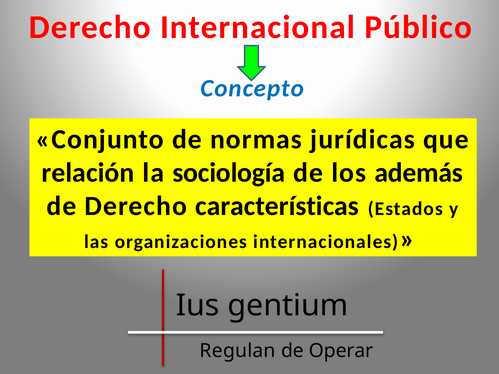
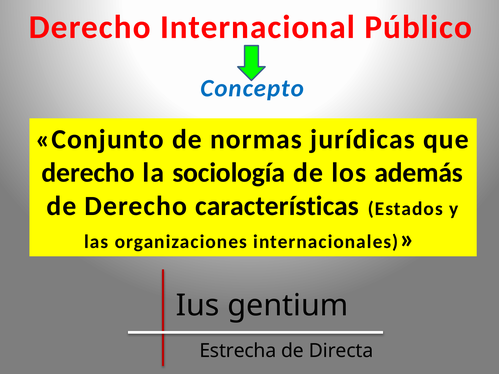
relación: relación -> derecho (88, 173)
Regulan: Regulan -> Estrecha (238, 351)
Operar: Operar -> Directa (341, 351)
